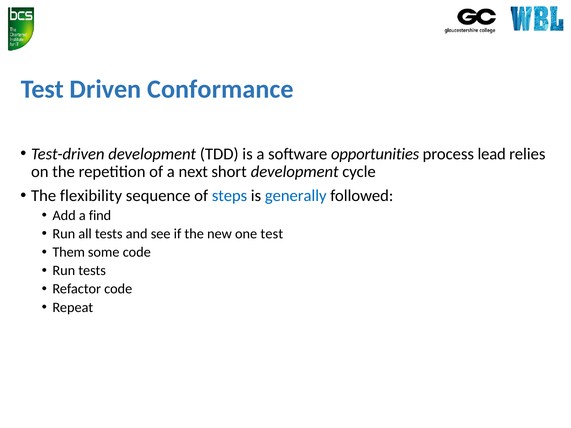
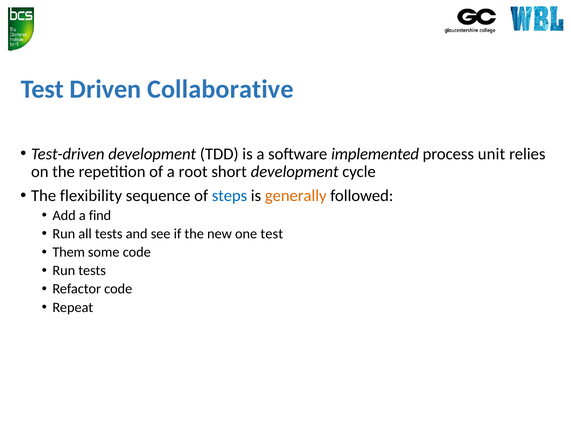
Conformance: Conformance -> Collaborative (220, 89)
opportunities: opportunities -> implemented (375, 154)
lead: lead -> unit (491, 154)
next: next -> root (193, 172)
generally colour: blue -> orange (296, 196)
